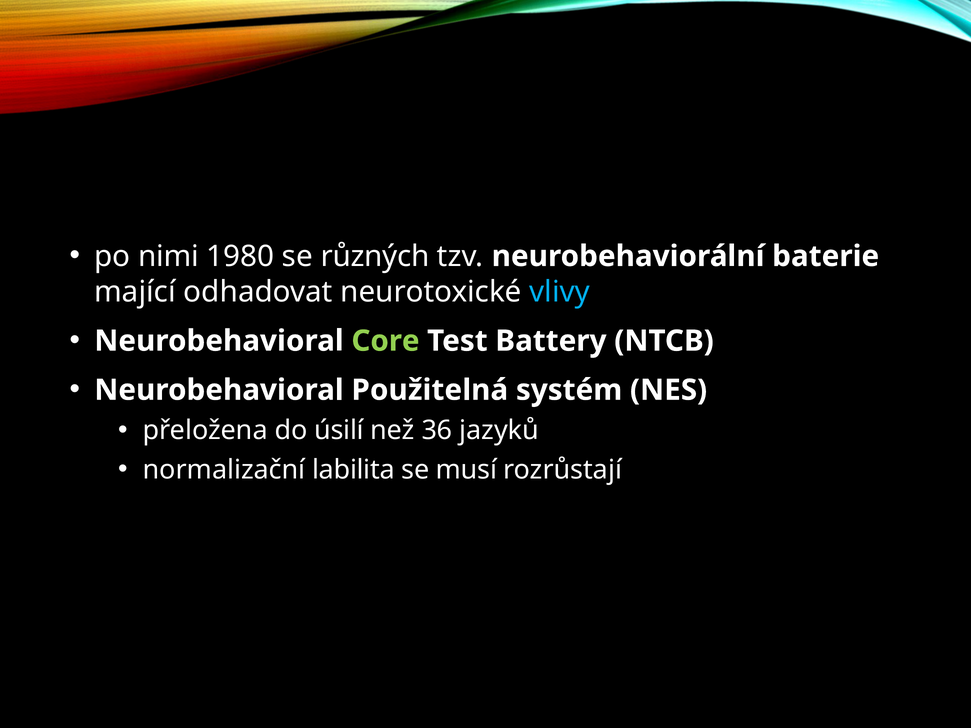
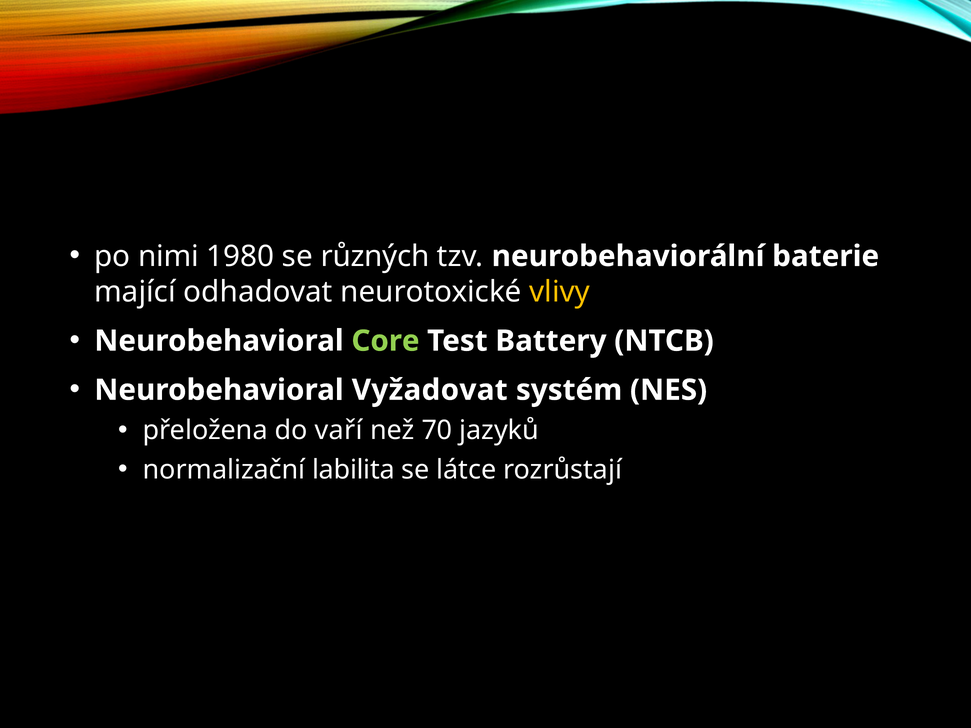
vlivy colour: light blue -> yellow (560, 292)
Použitelná: Použitelná -> Vyžadovat (430, 390)
úsilí: úsilí -> vaří (339, 431)
36: 36 -> 70 (437, 431)
musí: musí -> látce (466, 470)
